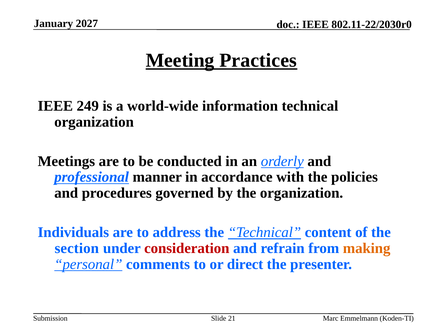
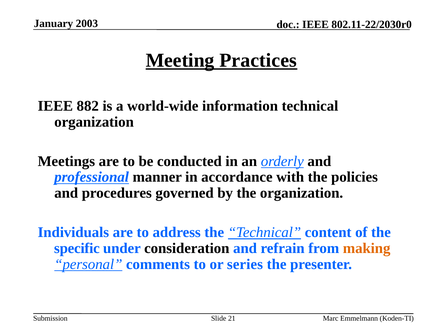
2027: 2027 -> 2003 (87, 23)
249: 249 -> 882 (88, 106)
section: section -> specific (77, 248)
consideration colour: red -> black (187, 248)
direct: direct -> series (245, 264)
